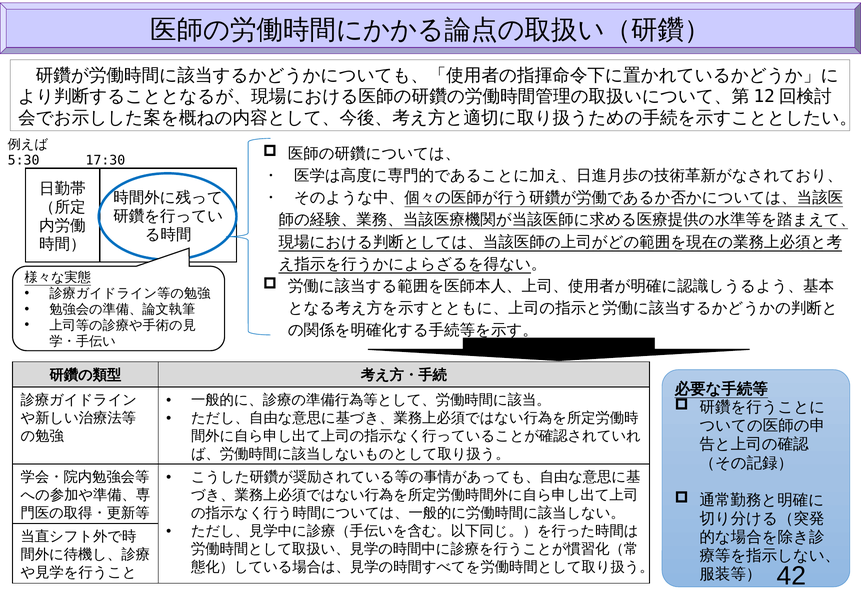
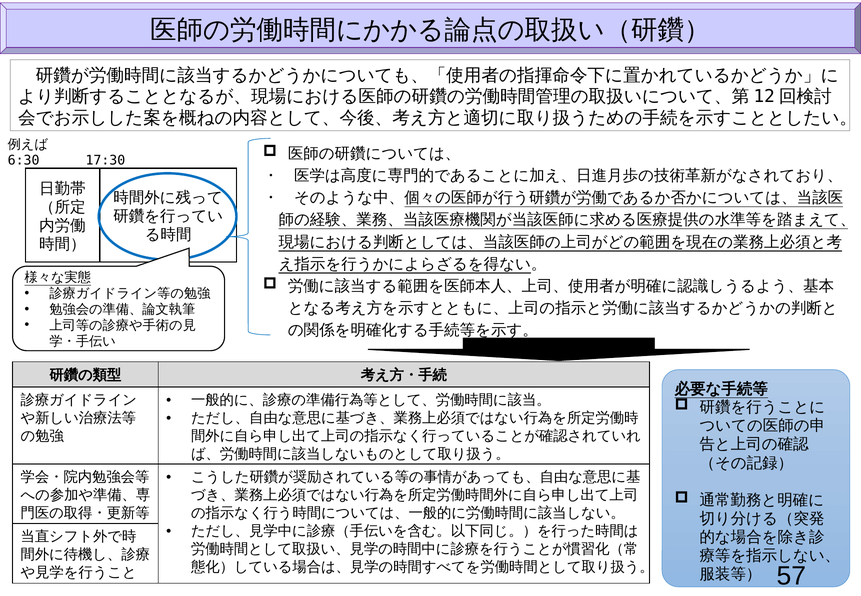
5:30: 5:30 -> 6:30 (24, 160)
42: 42 -> 57 (791, 576)
